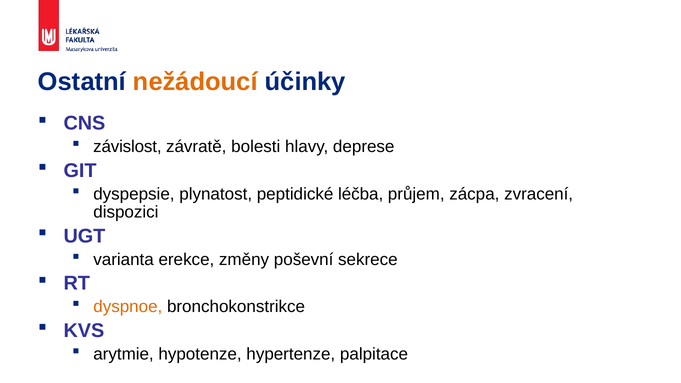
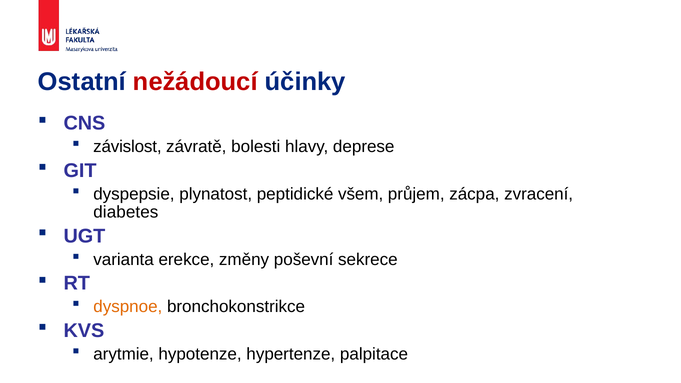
nežádoucí colour: orange -> red (195, 82)
léčba: léčba -> všem (361, 194)
dispozici: dispozici -> diabetes (126, 212)
